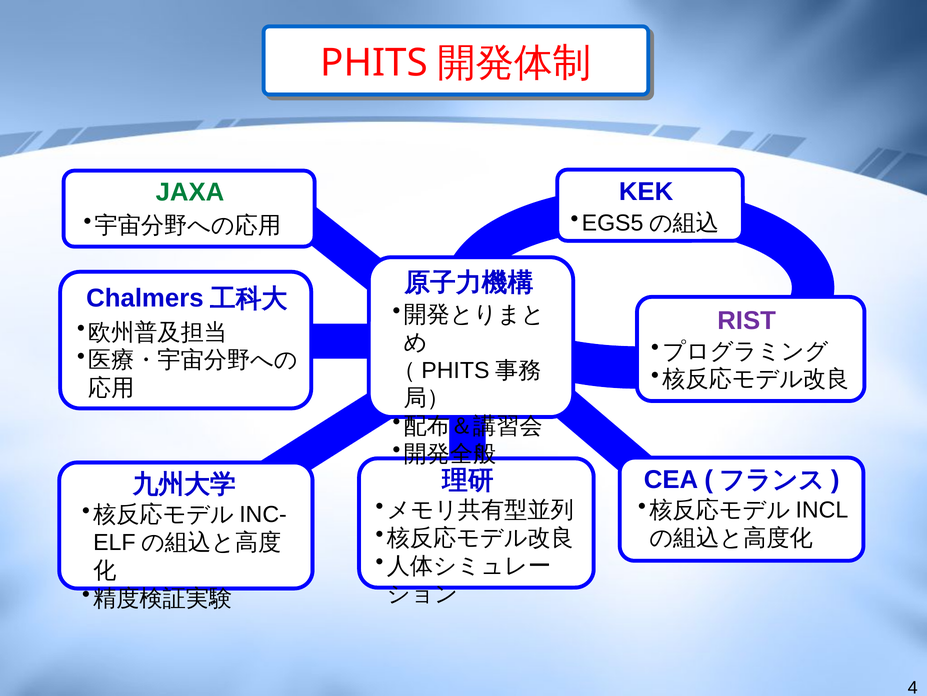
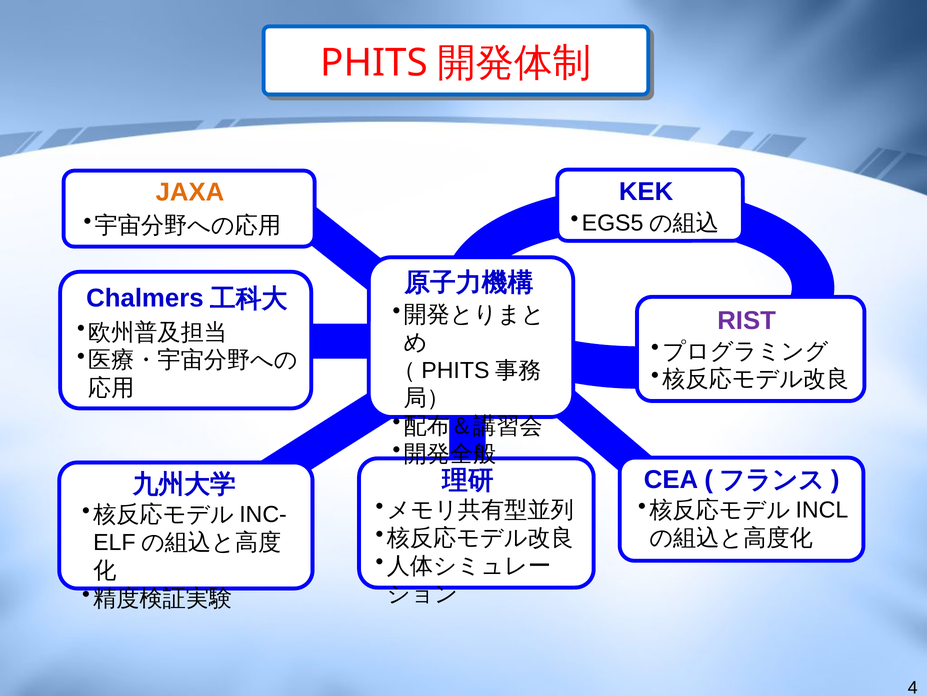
JAXA colour: green -> orange (190, 192)
